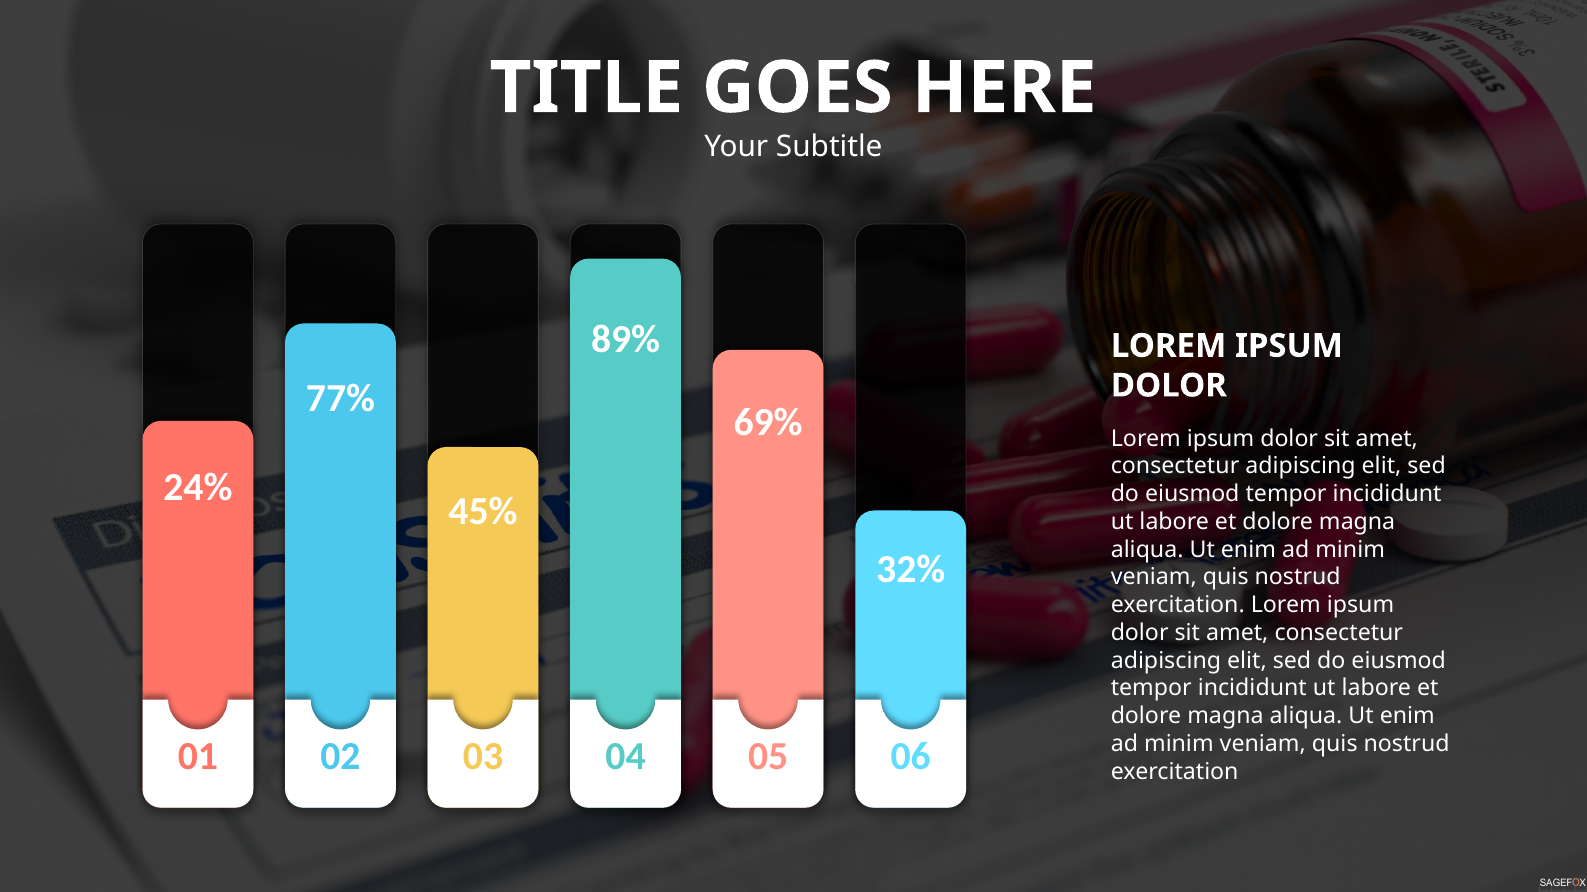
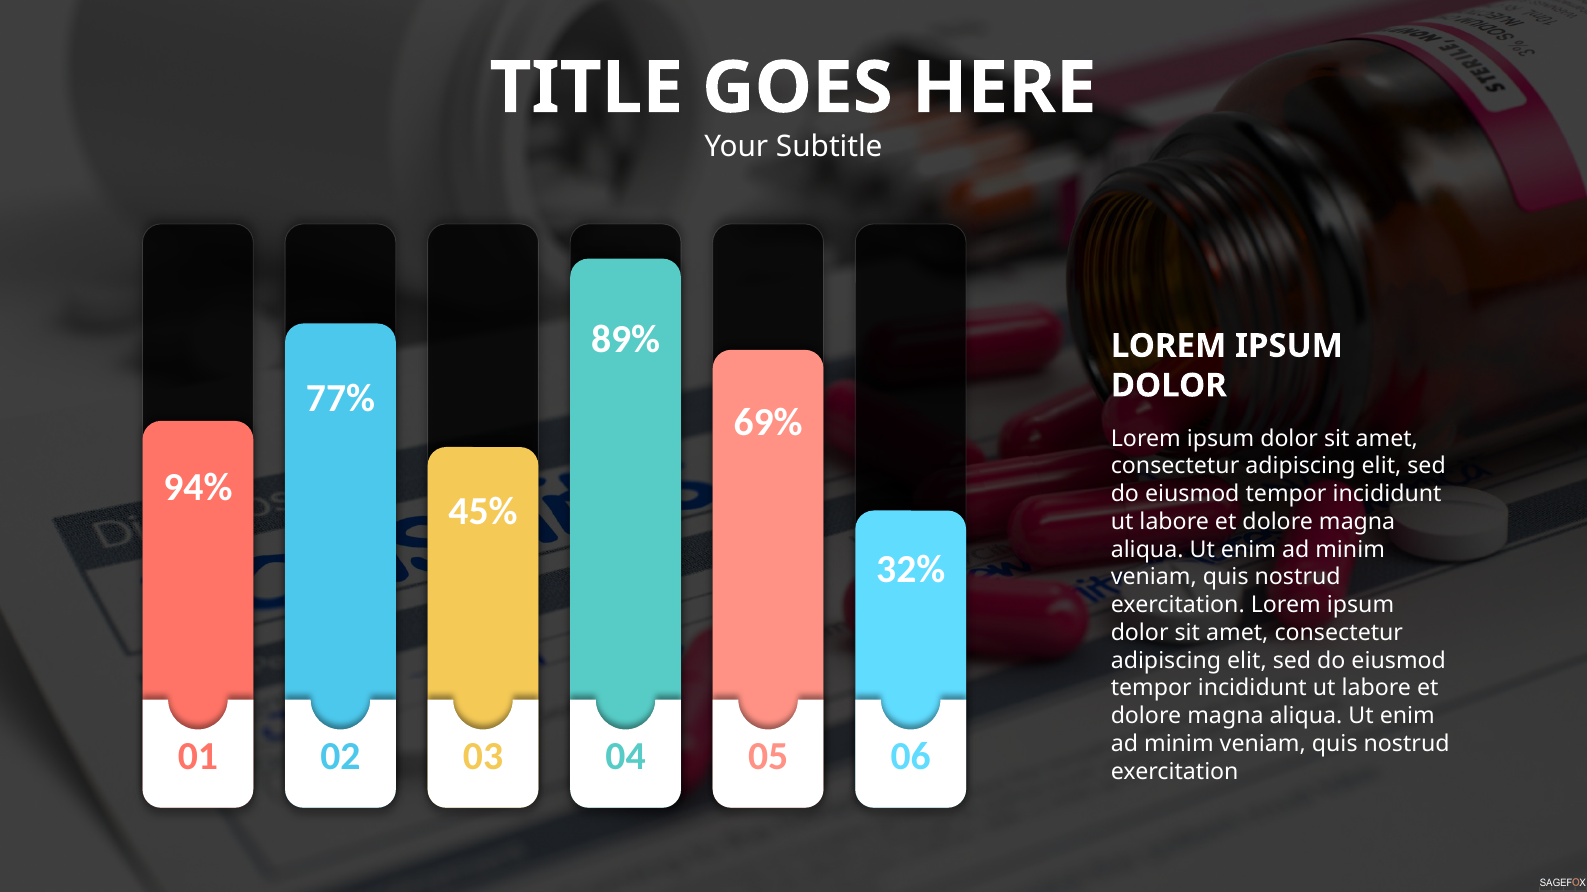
24%: 24% -> 94% (198, 488)
